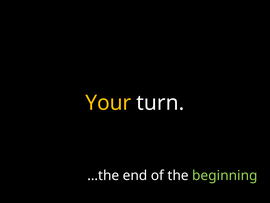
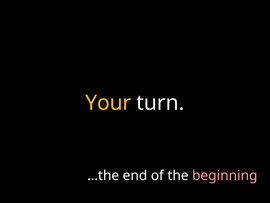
beginning colour: light green -> pink (225, 175)
